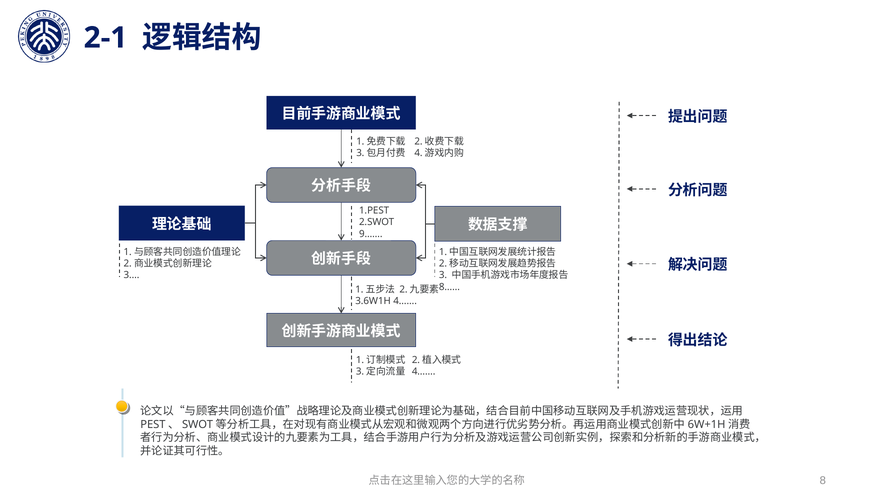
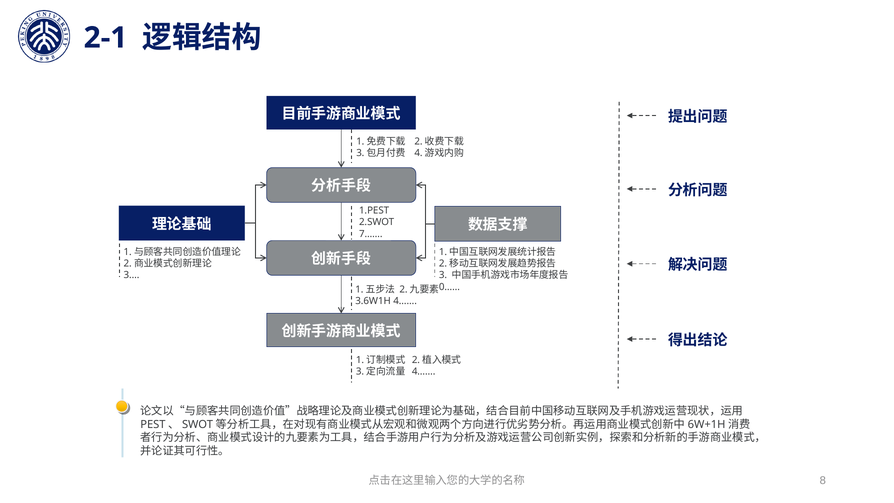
9……: 9…… -> 7…… (371, 234)
8……: 8…… -> 0…… (449, 287)
